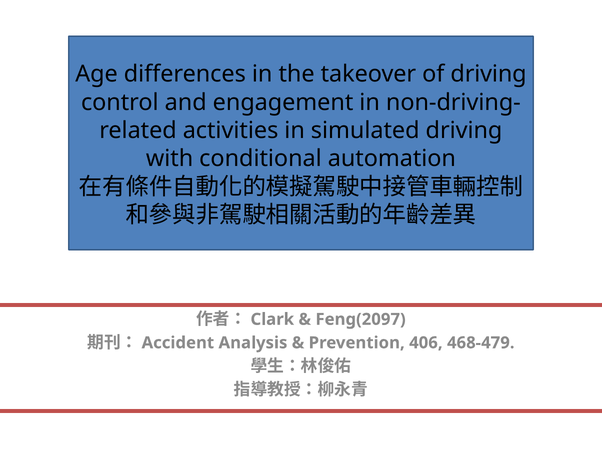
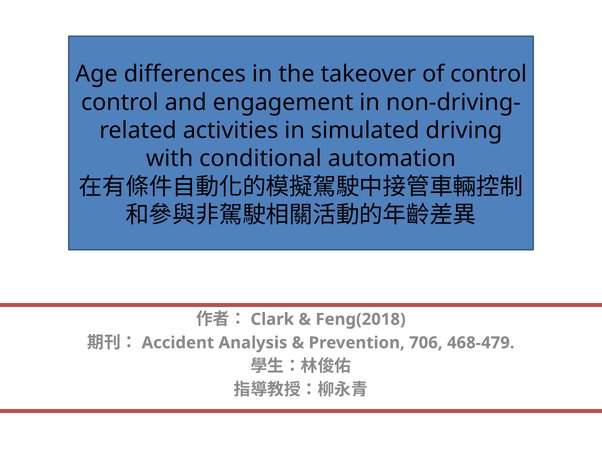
of driving: driving -> control (489, 74)
Feng(2097: Feng(2097 -> Feng(2018 (361, 319)
406: 406 -> 706 (426, 342)
